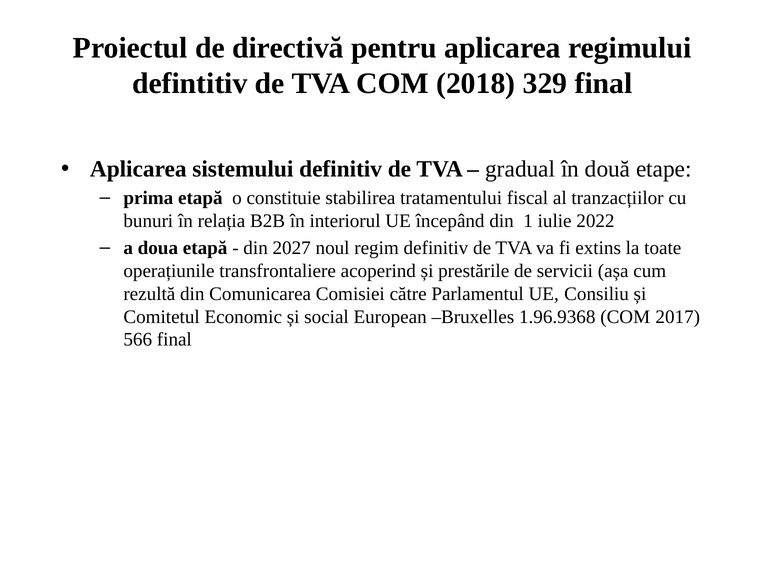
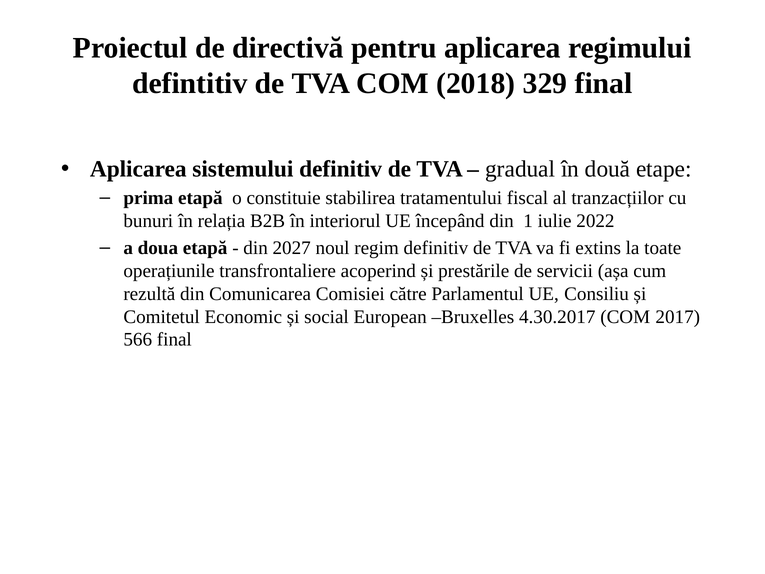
1.96.9368: 1.96.9368 -> 4.30.2017 (557, 317)
